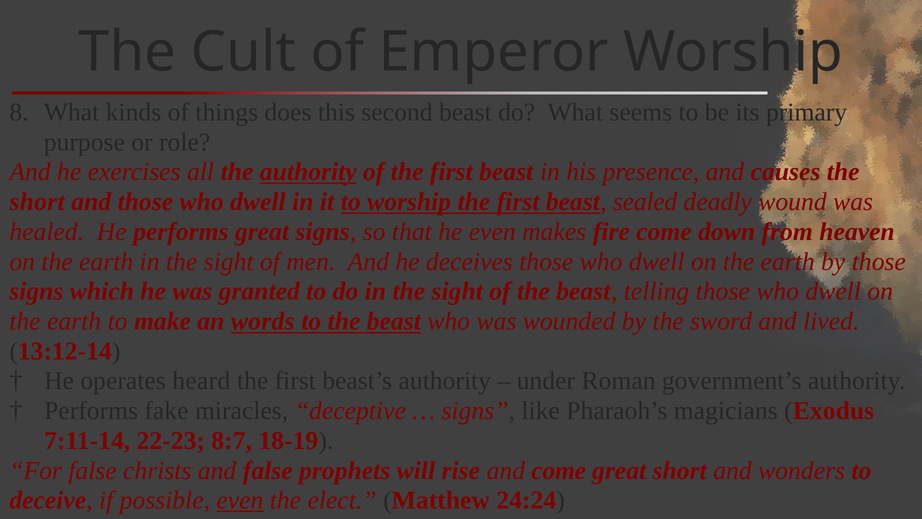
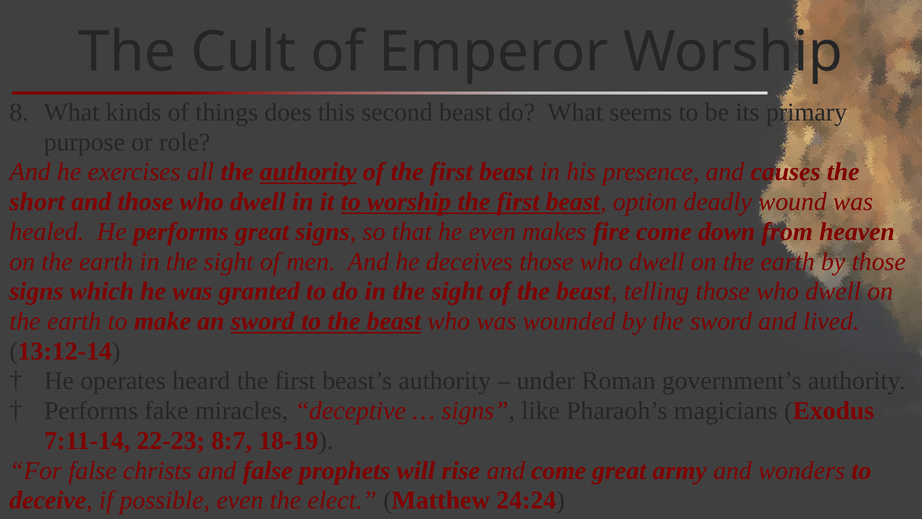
sealed: sealed -> option (645, 202)
an words: words -> sword (263, 321)
great short: short -> army (680, 470)
even underline: present -> none (240, 500)
